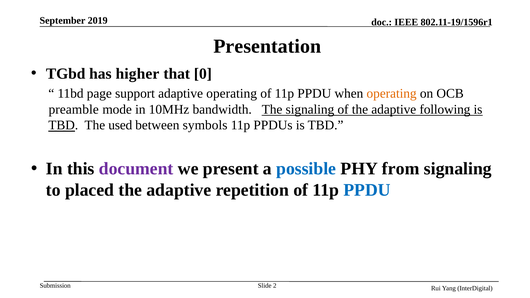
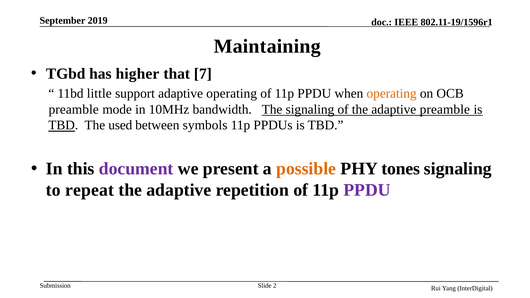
Presentation: Presentation -> Maintaining (267, 46)
0: 0 -> 7 (203, 74)
page: page -> little (99, 94)
adaptive following: following -> preamble (445, 109)
possible colour: blue -> orange (306, 169)
from: from -> tones (401, 169)
placed: placed -> repeat (89, 190)
PPDU colour: blue -> purple (367, 190)
